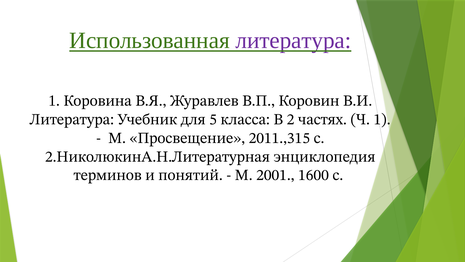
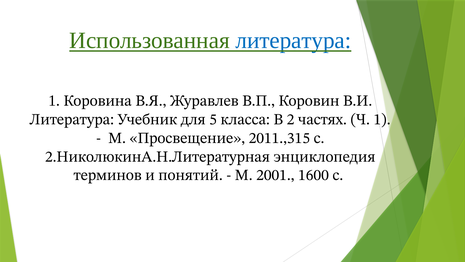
литература colour: purple -> blue (293, 41)
